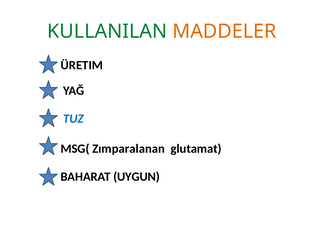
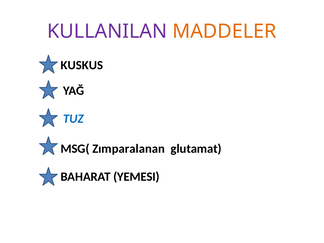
KULLANILAN colour: green -> purple (107, 31)
ÜRETIM: ÜRETIM -> KUSKUS (82, 65)
UYGUN: UYGUN -> YEMESI (137, 177)
